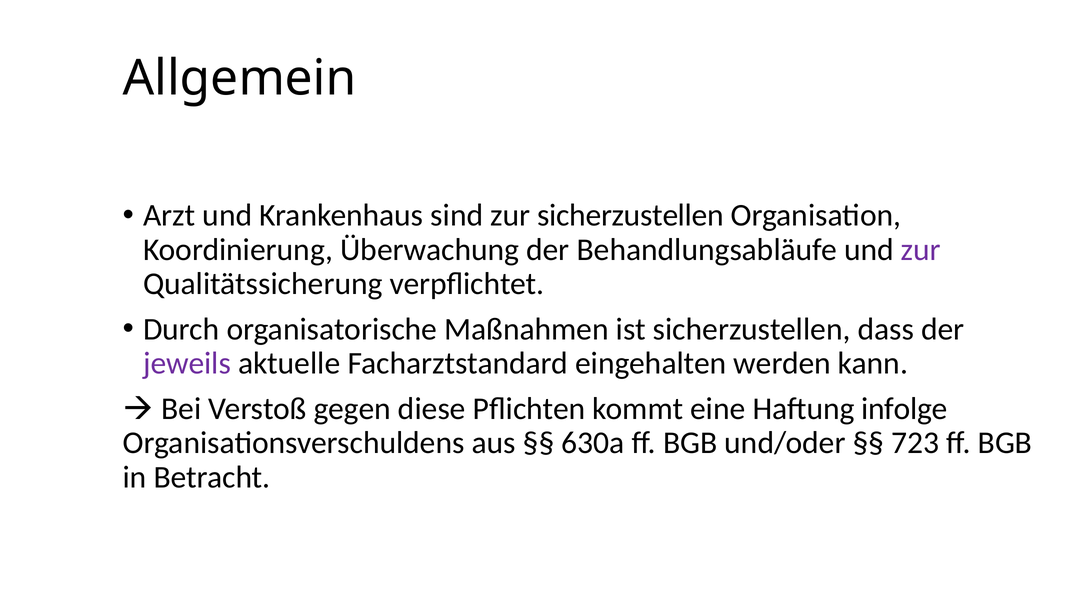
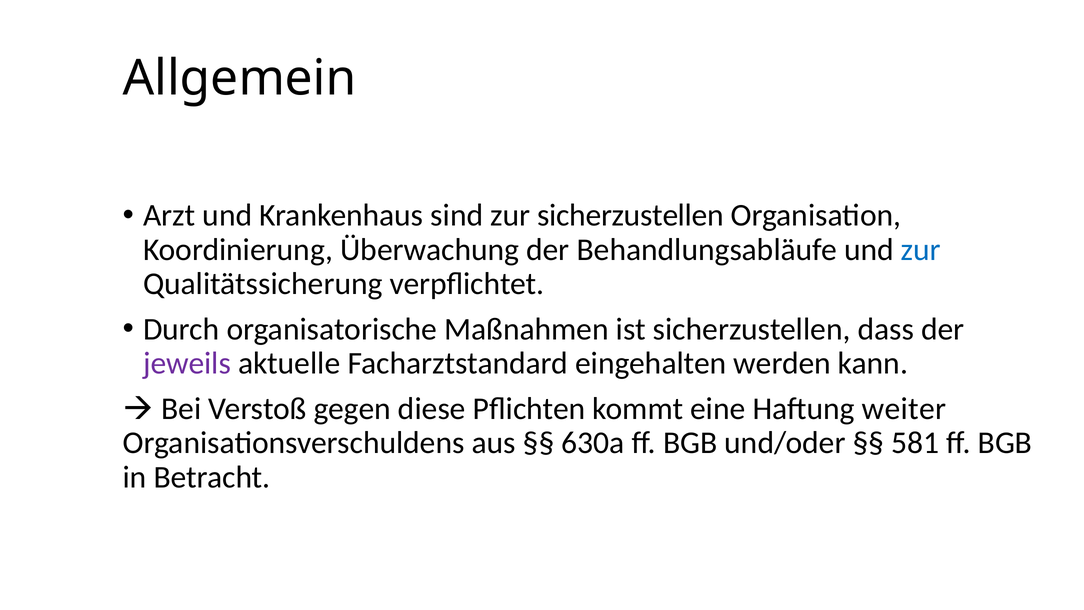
zur colour: purple -> blue (921, 249)
infolge: infolge -> weiter (904, 409)
723: 723 -> 581 (915, 443)
